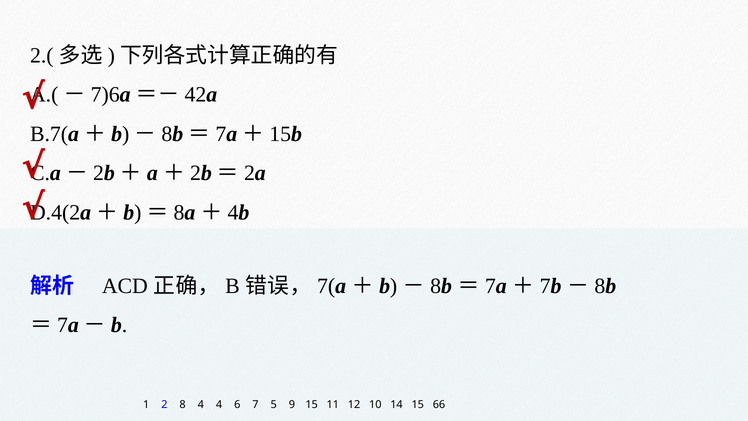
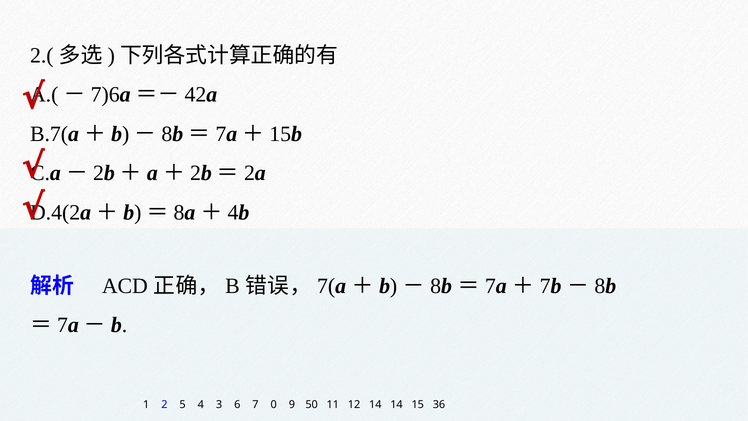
8: 8 -> 5 (183, 404)
4 4: 4 -> 3 (219, 404)
5: 5 -> 0 (274, 404)
9 15: 15 -> 50 (312, 404)
12 10: 10 -> 14 (375, 404)
66: 66 -> 36 (439, 404)
